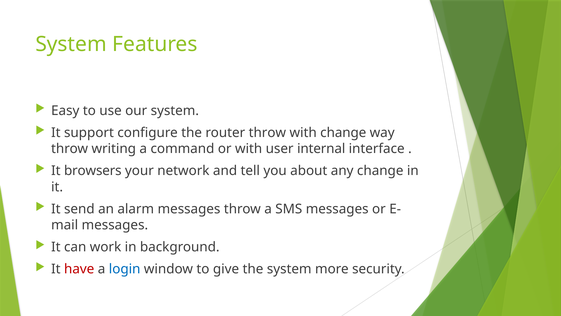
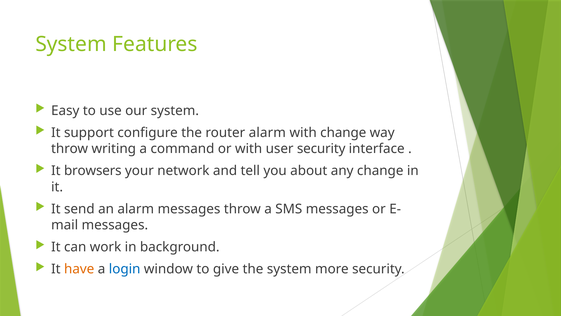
router throw: throw -> alarm (267, 132)
user internal: internal -> security (321, 149)
have colour: red -> orange (79, 269)
